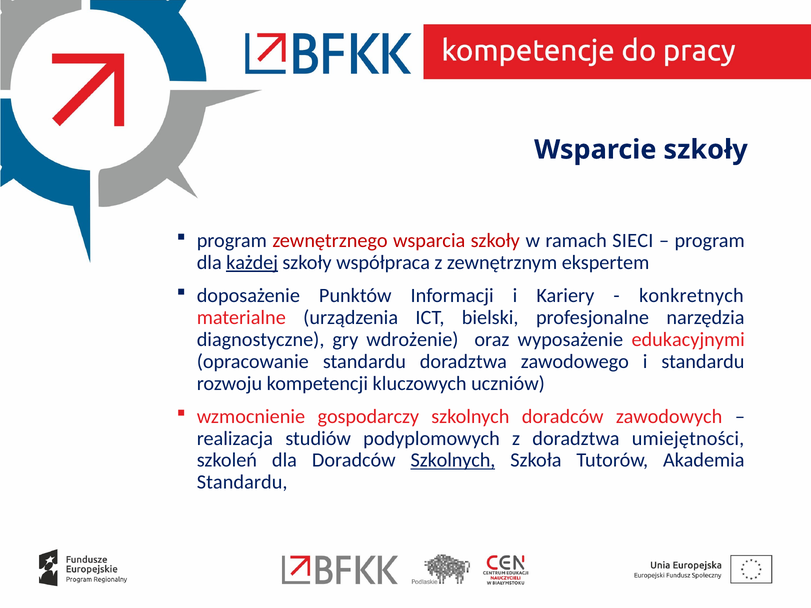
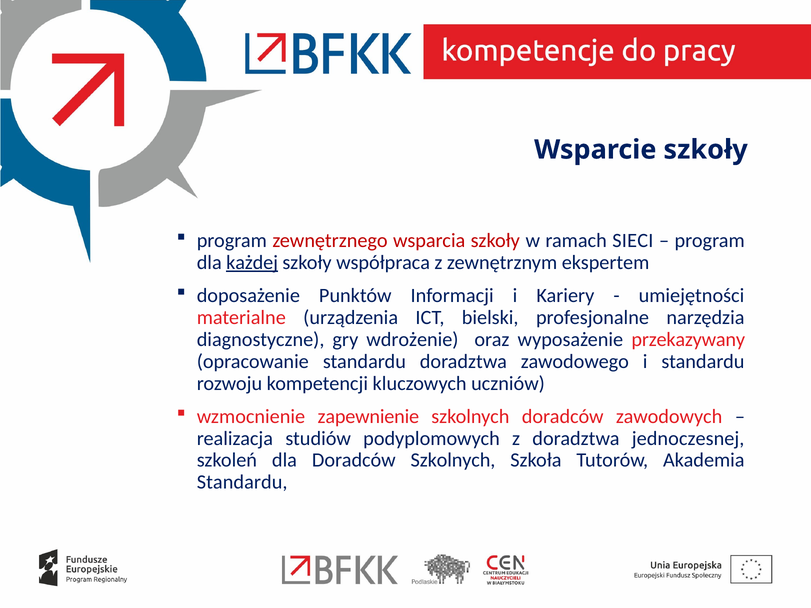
konkretnych: konkretnych -> umiejętności (691, 296)
edukacyjnymi: edukacyjnymi -> przekazywany (688, 340)
gospodarczy: gospodarczy -> zapewnienie (368, 417)
umiejętności: umiejętności -> jednoczesnej (688, 439)
Szkolnych underline: present -> none (453, 460)
